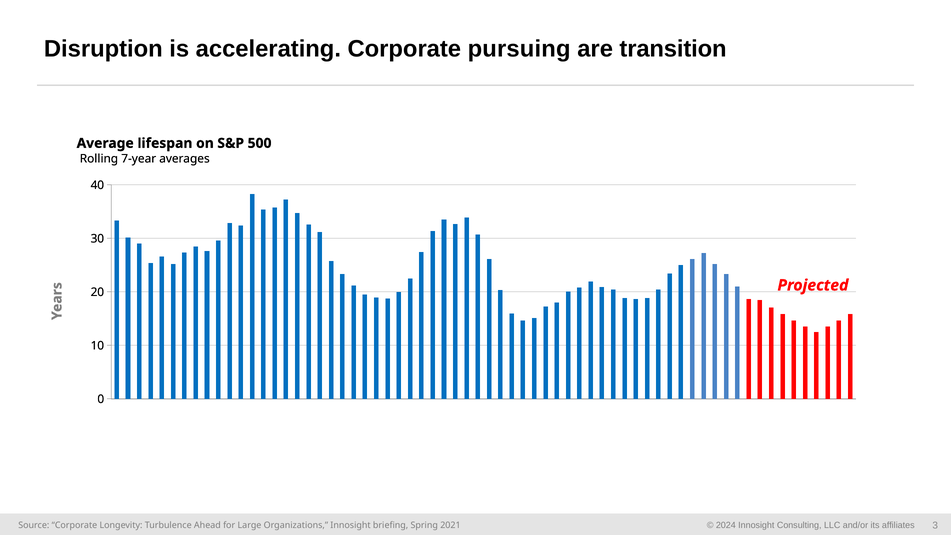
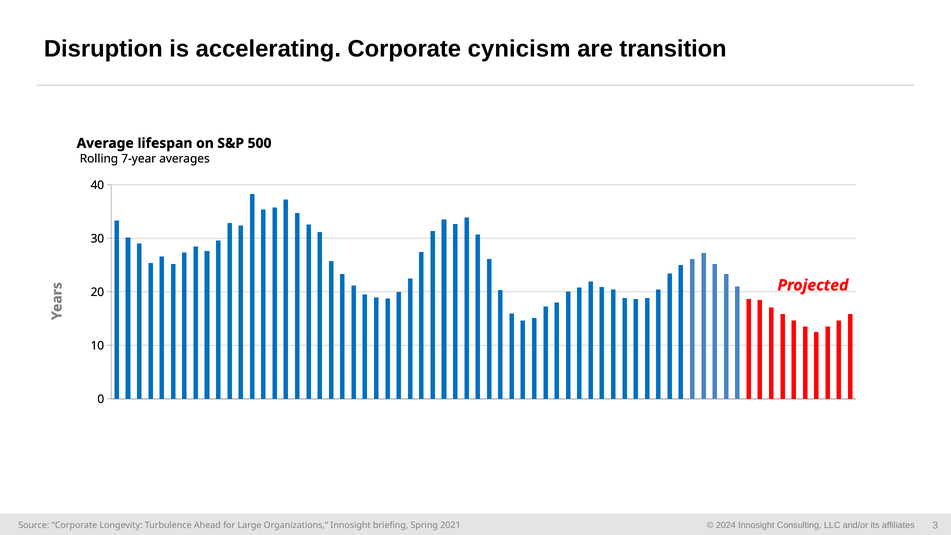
pursuing: pursuing -> cynicism (519, 49)
